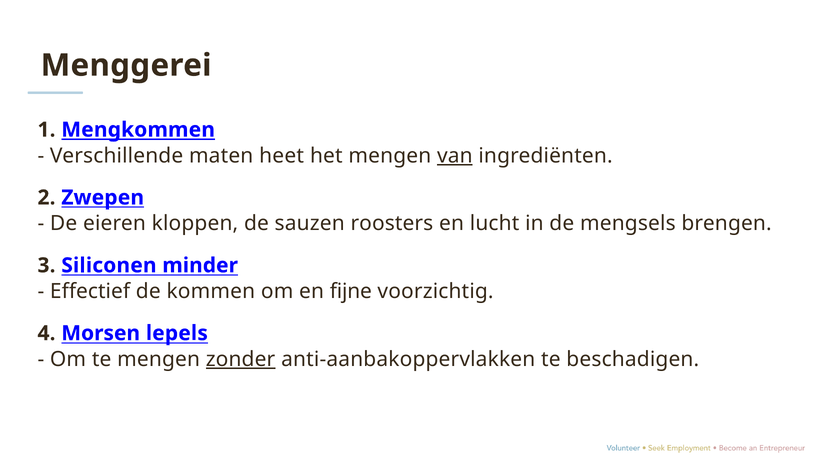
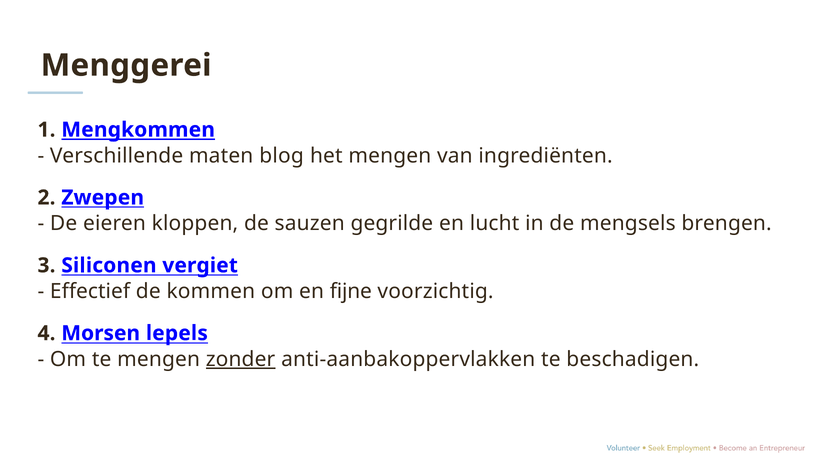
heet: heet -> blog (282, 156)
van underline: present -> none (455, 156)
roosters: roosters -> gegrilde (392, 224)
minder: minder -> vergiet (200, 266)
